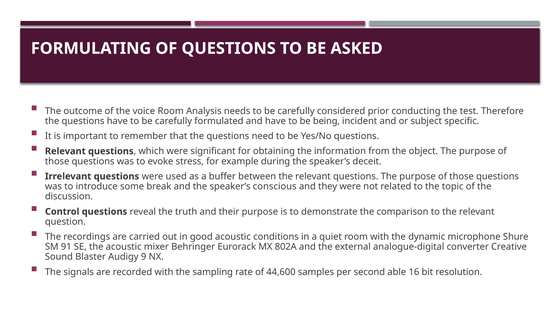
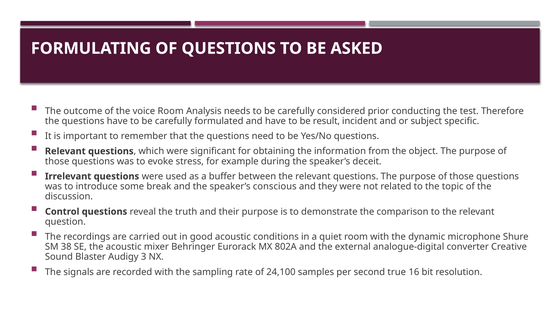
being: being -> result (326, 121)
91: 91 -> 38 (66, 247)
9: 9 -> 3 (144, 257)
44,600: 44,600 -> 24,100 (281, 272)
able: able -> true (397, 272)
